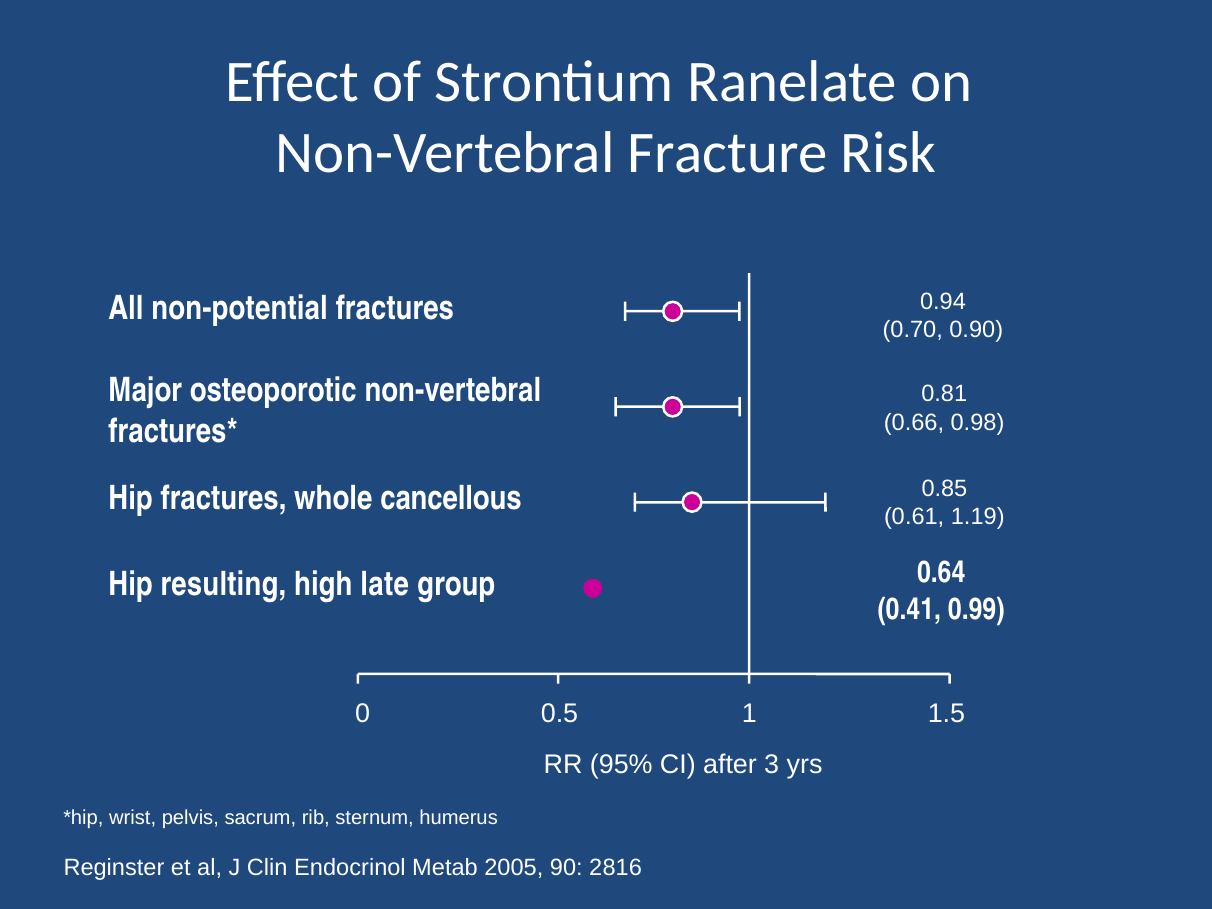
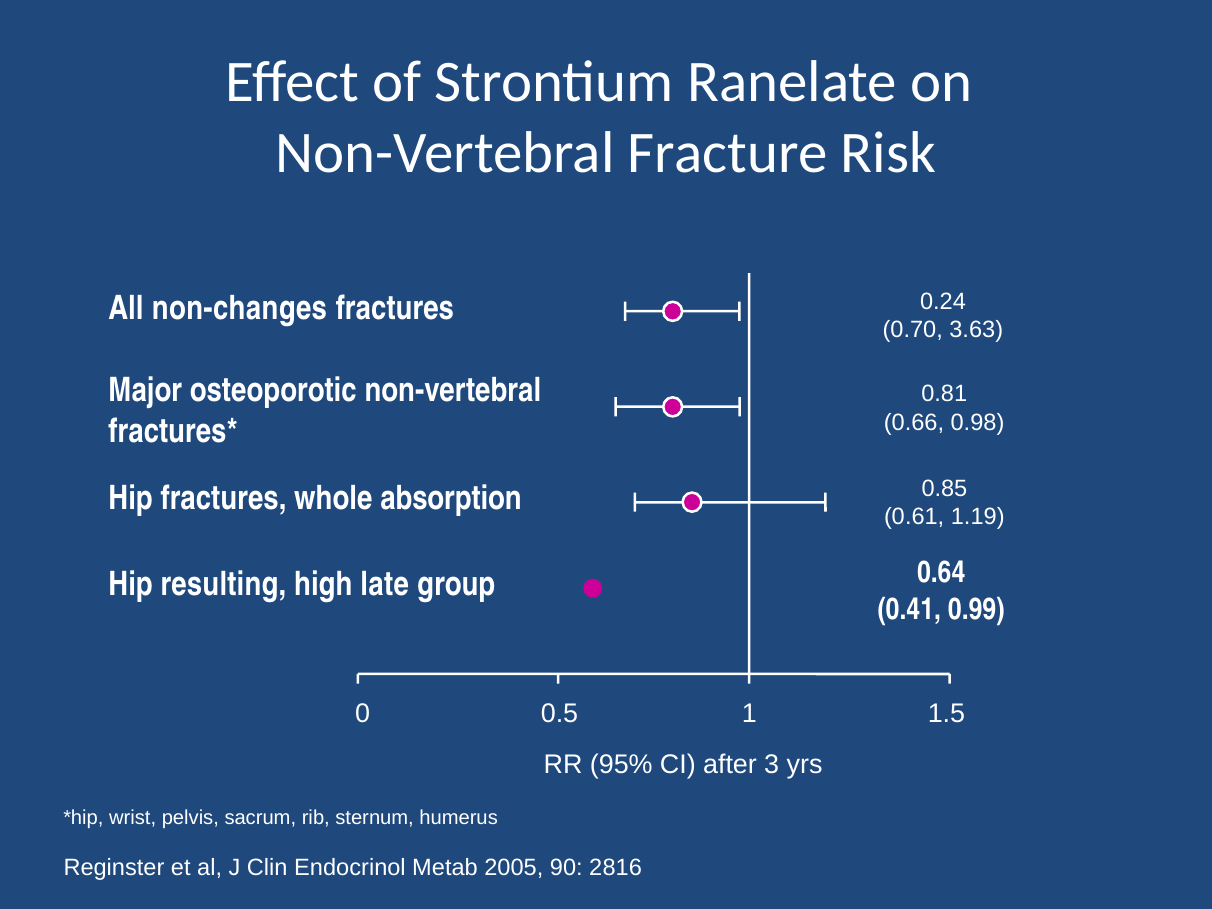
0.94: 0.94 -> 0.24 (943, 302)
non-potential: non-potential -> non-changes (239, 308)
0.90: 0.90 -> 3.63 (976, 330)
cancellous: cancellous -> absorption (451, 499)
